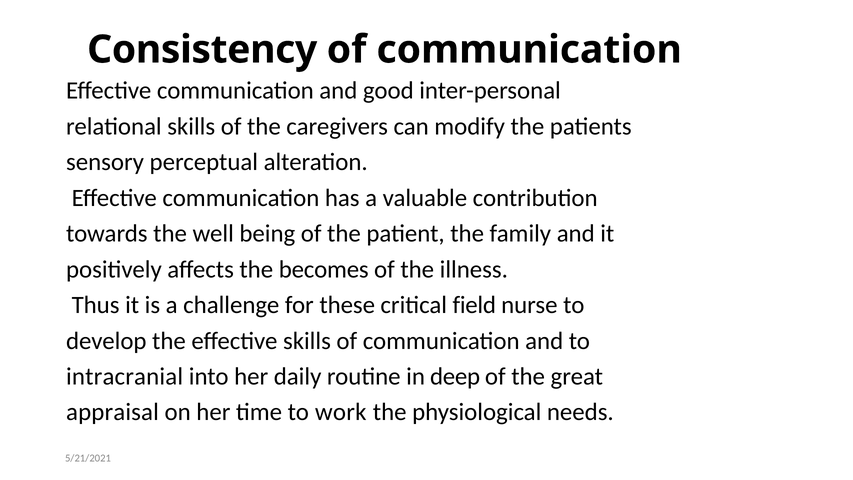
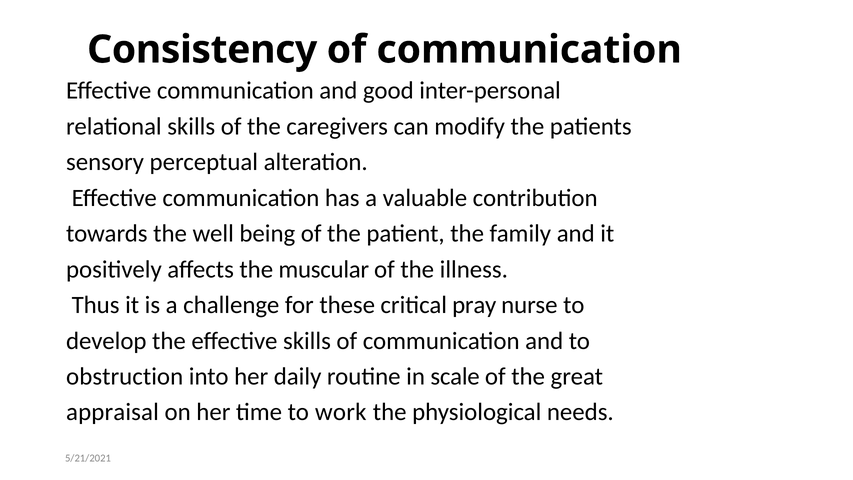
becomes: becomes -> muscular (324, 269)
field: field -> pray (474, 305)
intracranial: intracranial -> obstruction (125, 376)
deep: deep -> scale (455, 376)
